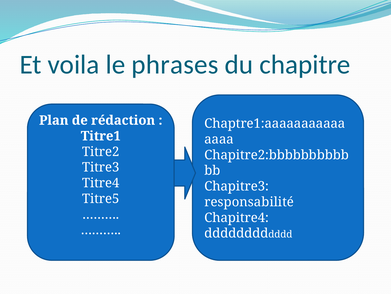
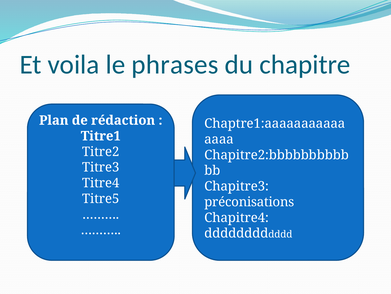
responsabilité: responsabilité -> préconisations (249, 202)
